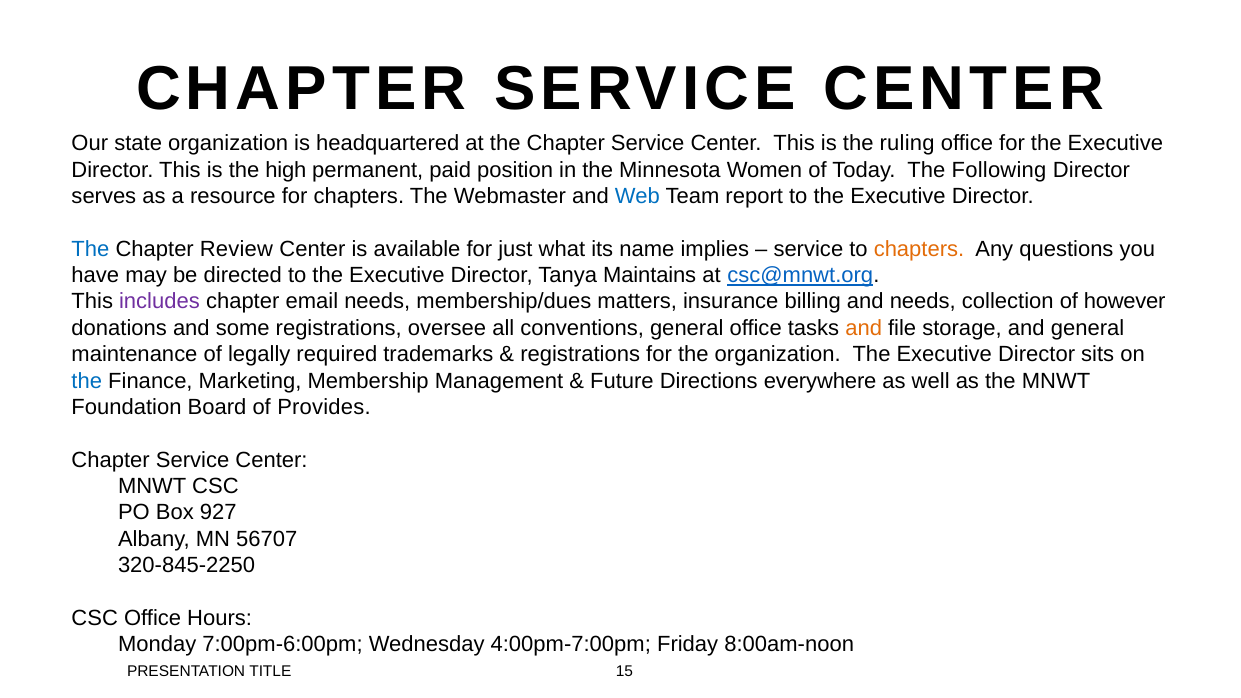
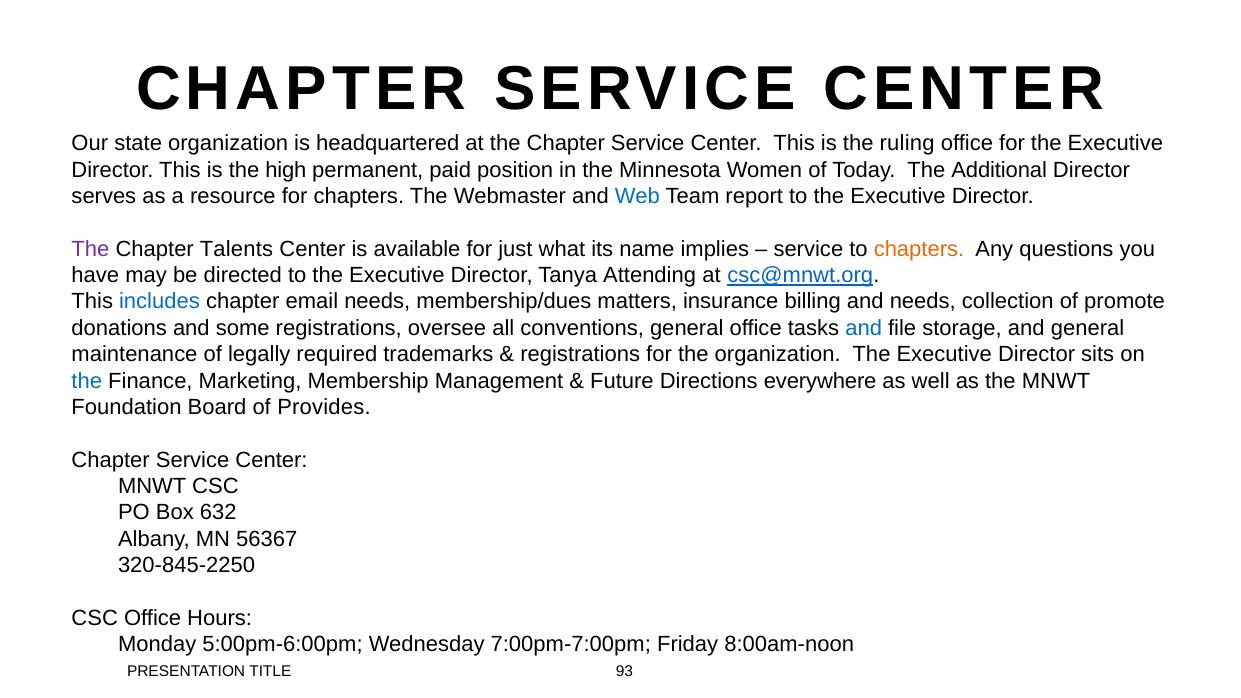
Following: Following -> Additional (999, 170)
The colour: blue -> purple (90, 249)
Review: Review -> Talents (236, 249)
Maintains: Maintains -> Attending (650, 275)
includes colour: purple -> blue (159, 302)
however: however -> promote (1125, 302)
and colour: orange -> blue (864, 328)
927: 927 -> 632 (218, 513)
56707: 56707 -> 56367 (267, 539)
7:00pm-6:00pm: 7:00pm-6:00pm -> 5:00pm-6:00pm (282, 645)
4:00pm-7:00pm: 4:00pm-7:00pm -> 7:00pm-7:00pm (571, 645)
15: 15 -> 93 (624, 671)
